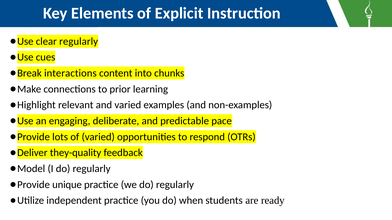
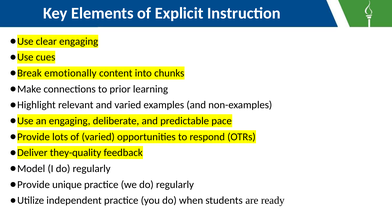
clear regularly: regularly -> engaging (79, 41)
interactions: interactions -> emotionally (70, 73)
